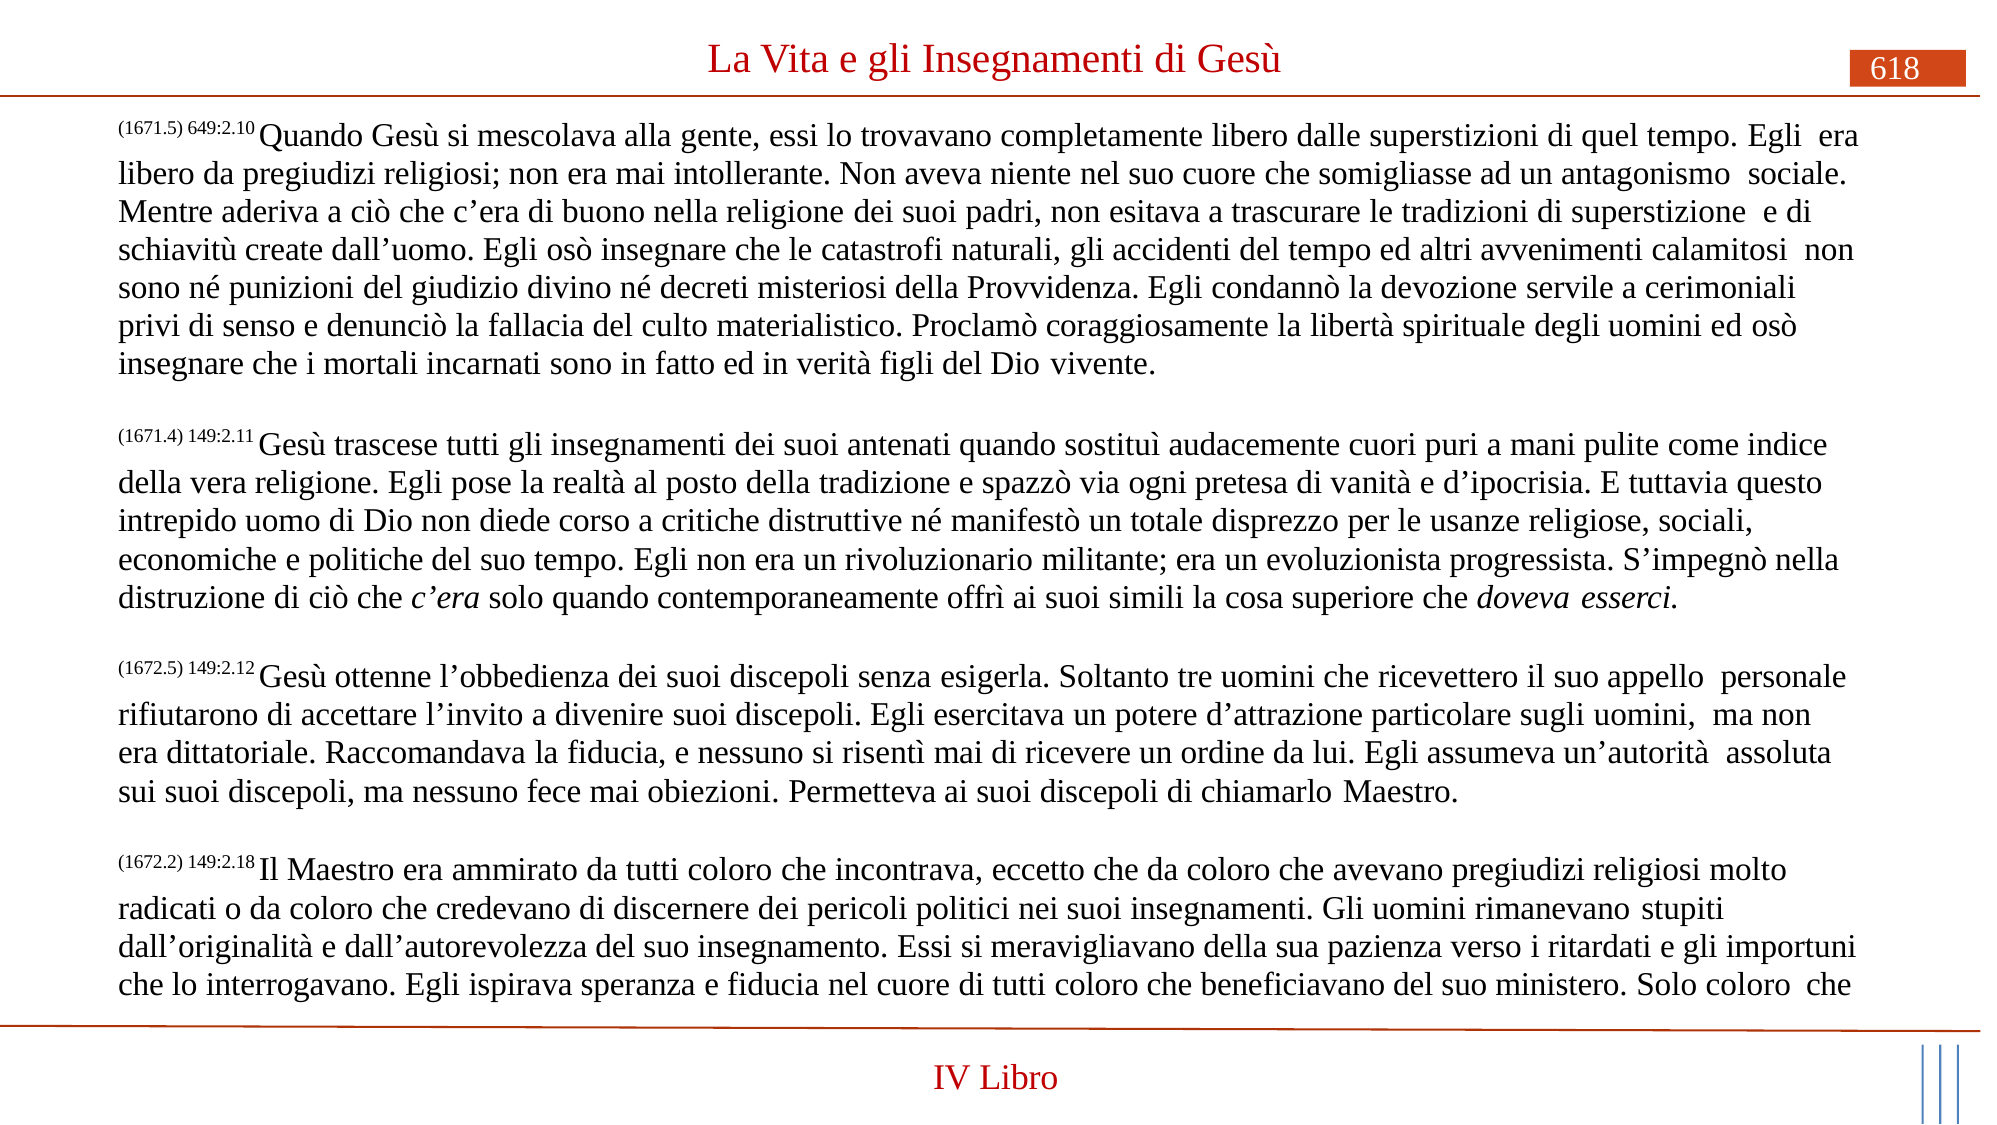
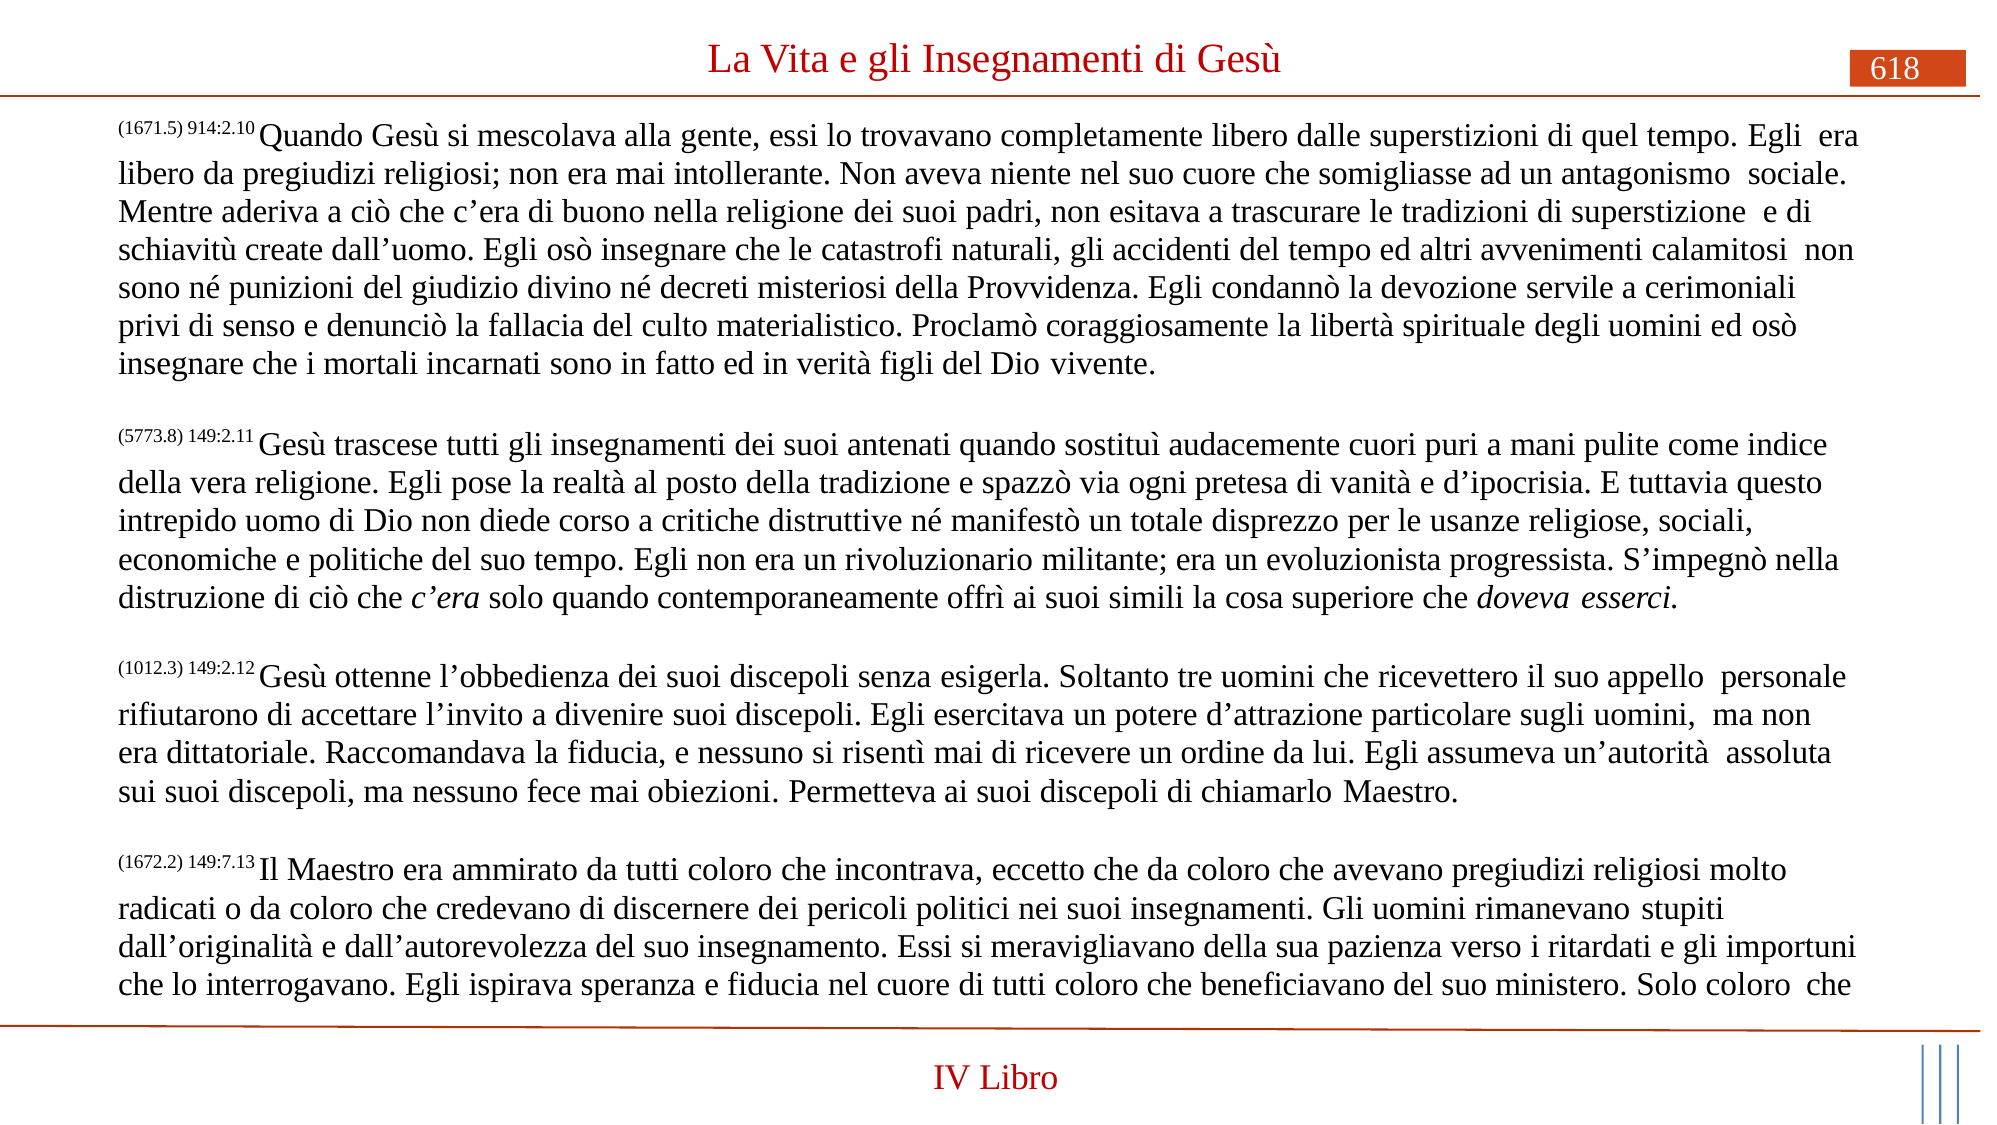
649:2.10: 649:2.10 -> 914:2.10 (221, 128)
1671.4: 1671.4 -> 5773.8 (151, 436)
1672.5: 1672.5 -> 1012.3 (151, 668)
149:2.18: 149:2.18 -> 149:7.13 (221, 862)
